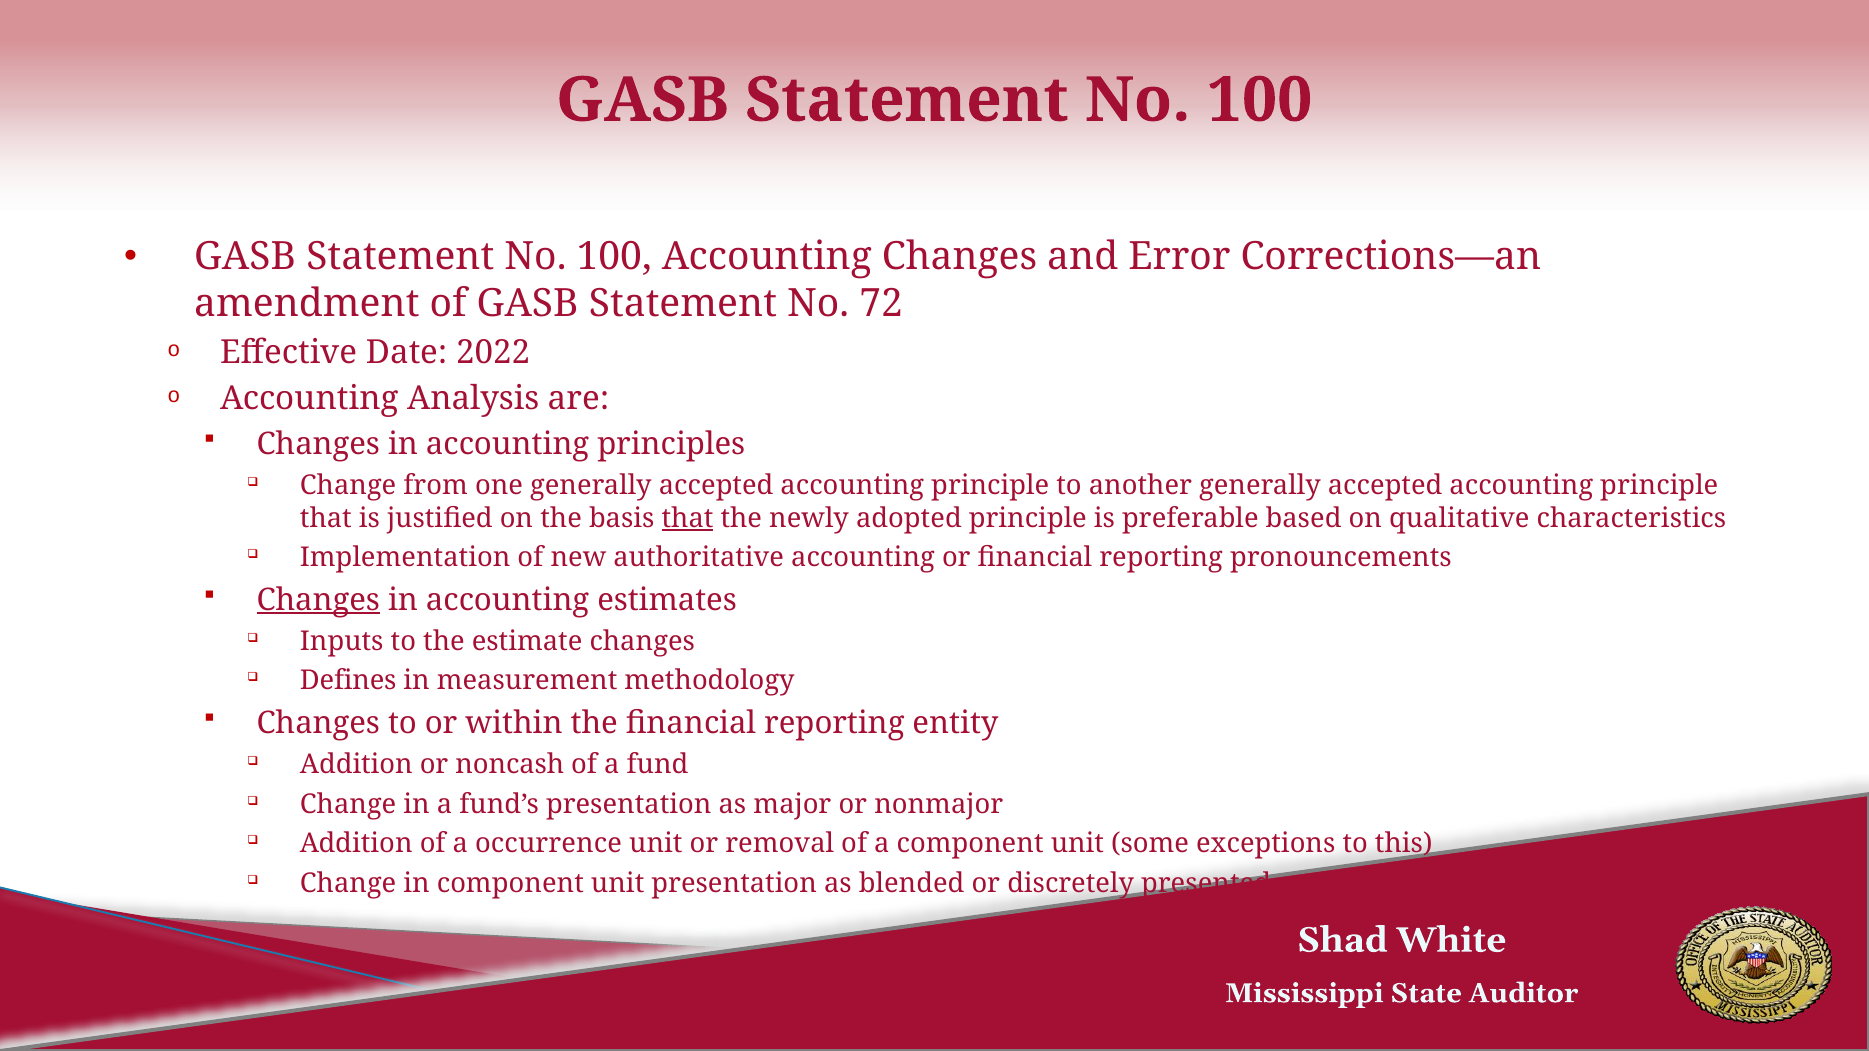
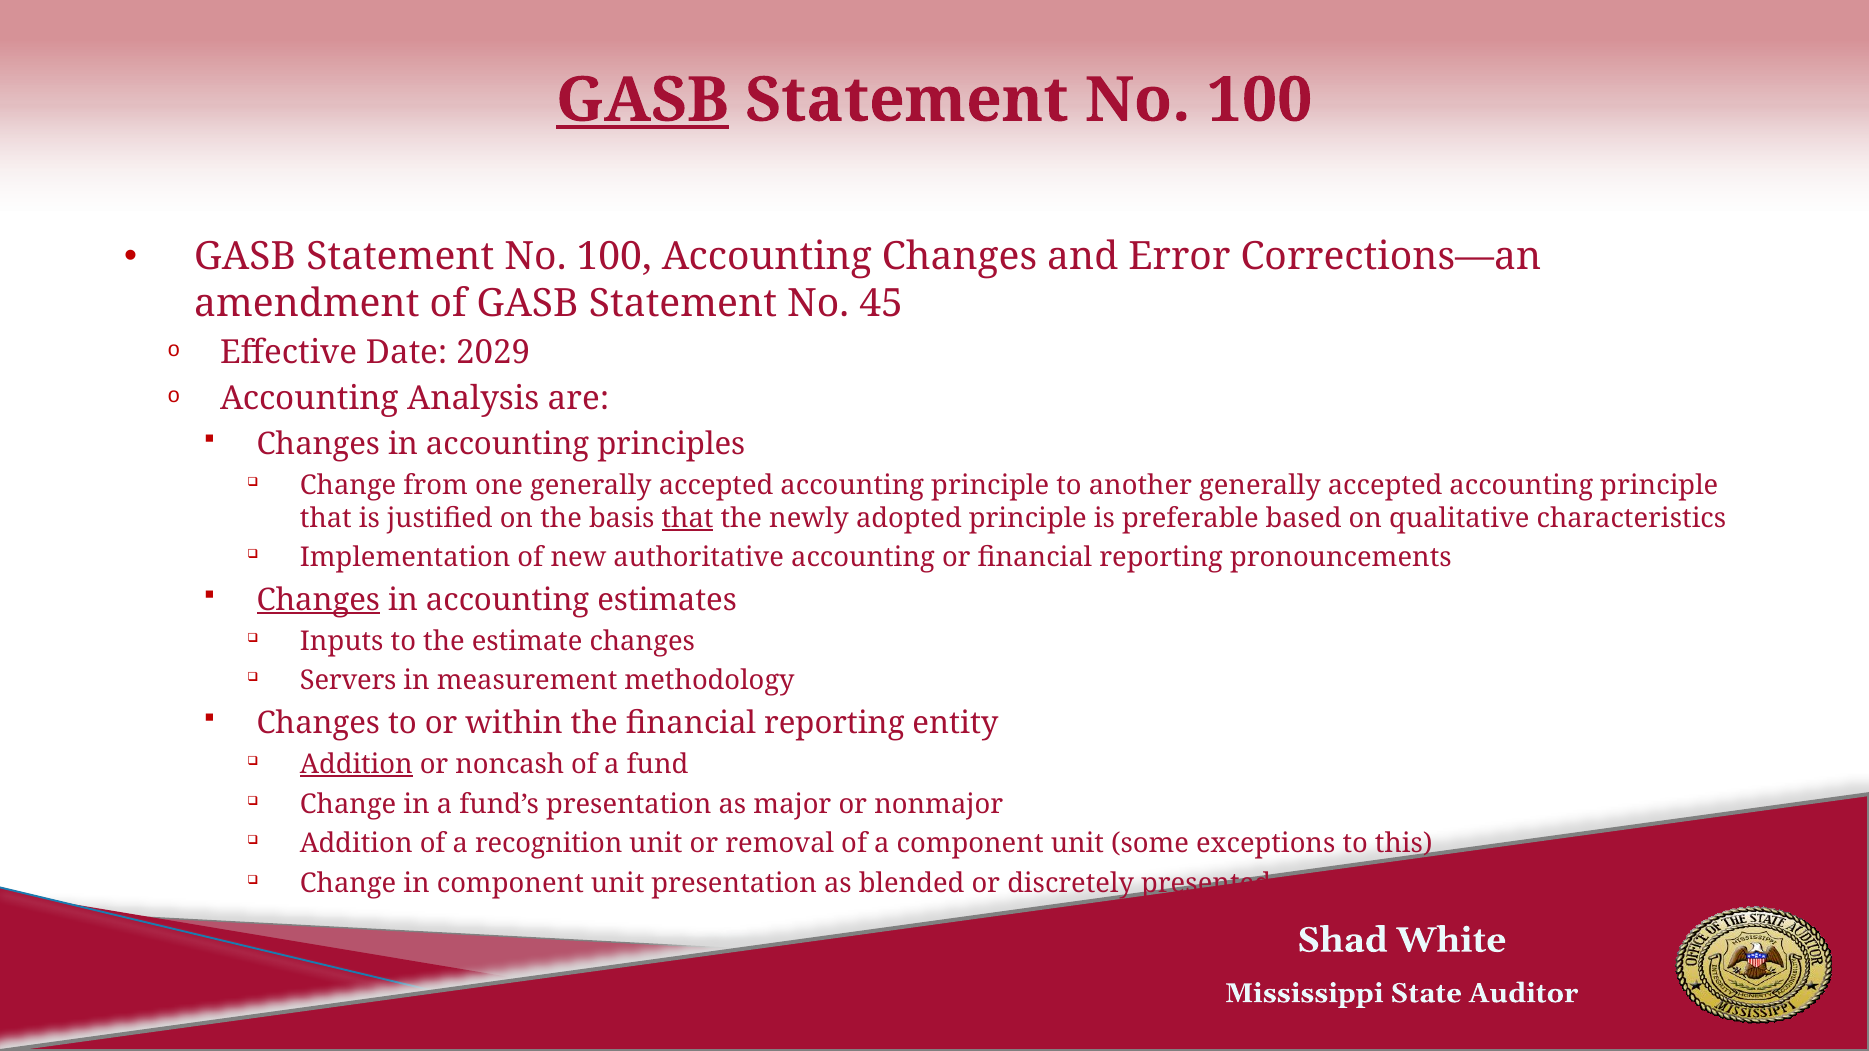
GASB underline: none -> present (642, 100)
72: 72 -> 45 (881, 304)
2022: 2022 -> 2029 (493, 353)
Defines: Defines -> Servers (348, 681)
Addition underline: none -> present (356, 765)
occurrence: occurrence -> recognition (549, 844)
